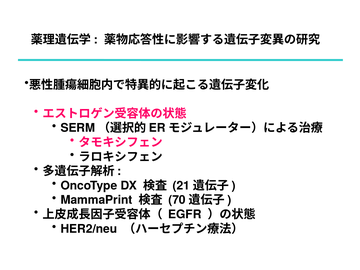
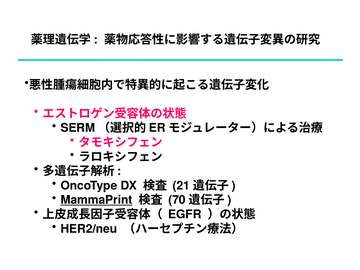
MammaPrint underline: none -> present (97, 200)
